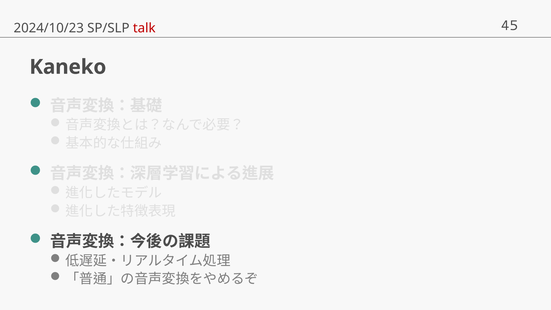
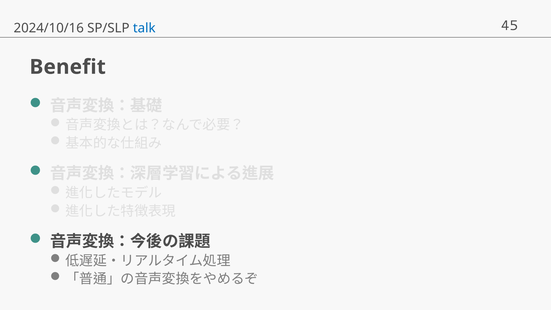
2024/10/23: 2024/10/23 -> 2024/10/16 (49, 28)
talk colour: red -> blue (144, 28)
Kaneko: Kaneko -> Benefit (68, 67)
